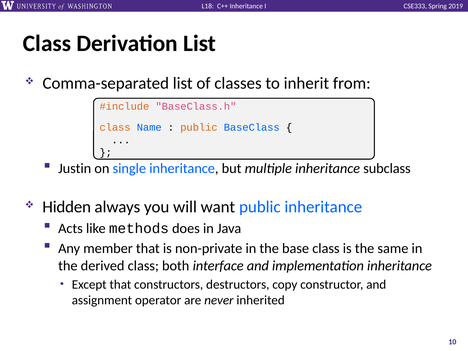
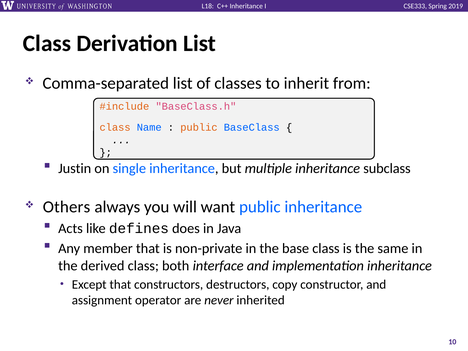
Hidden: Hidden -> Others (67, 207)
methods: methods -> defines (139, 228)
